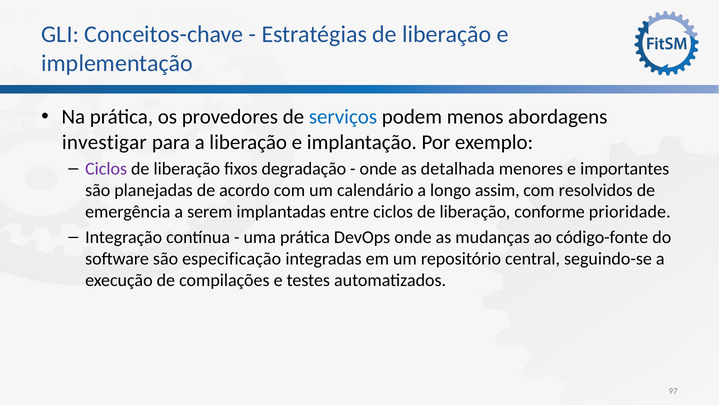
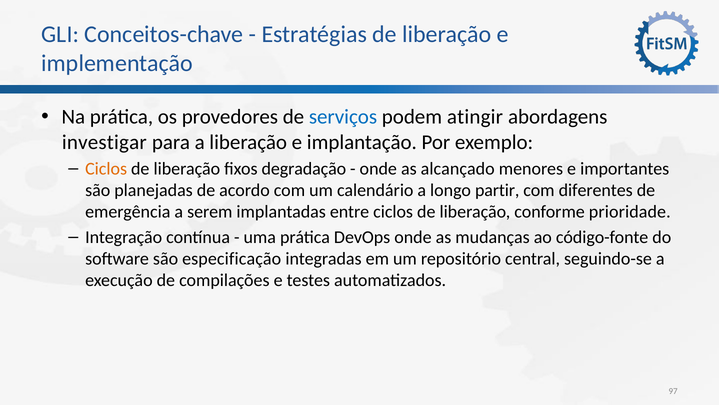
menos: menos -> atingir (475, 117)
Ciclos colour: purple -> orange (106, 169)
detalhada: detalhada -> alcançado (458, 169)
assim: assim -> partir (497, 190)
resolvidos: resolvidos -> diferentes (596, 190)
